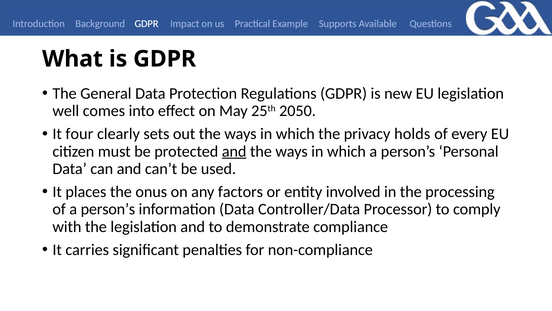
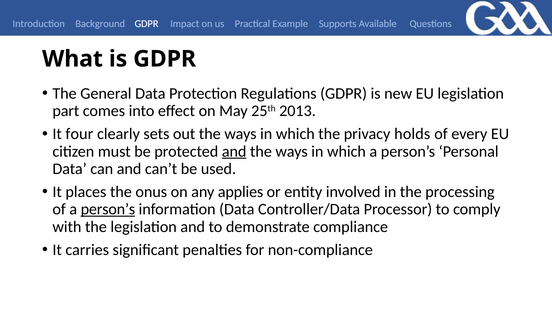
well: well -> part (66, 111)
2050: 2050 -> 2013 (298, 111)
factors: factors -> applies (241, 192)
person’s underline: none -> present (108, 209)
